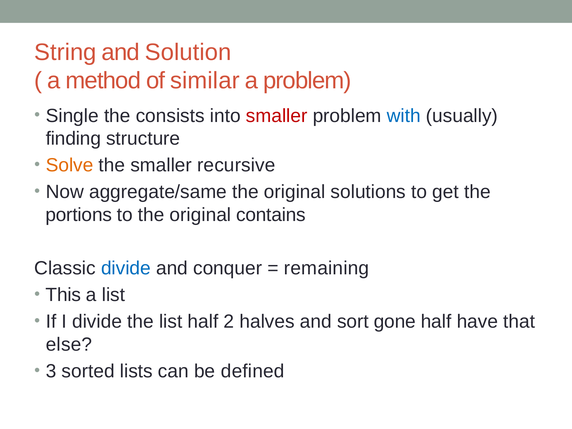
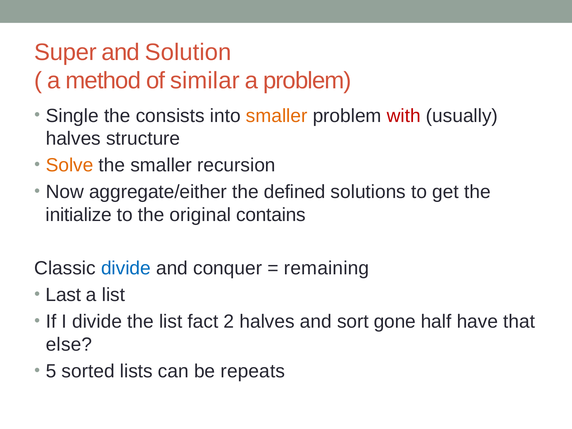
String: String -> Super (66, 52)
smaller colour: red -> orange (277, 116)
with colour: blue -> red (404, 116)
finding: finding -> halves (73, 139)
recursive: recursive -> recursion (236, 165)
aggregate/same: aggregate/same -> aggregate/either (158, 192)
original: original -> defined (295, 192)
portions: portions -> initialize (79, 215)
This: This -> Last (63, 295)
list half: half -> fact (203, 322)
3: 3 -> 5 (51, 371)
defined: defined -> repeats (253, 371)
